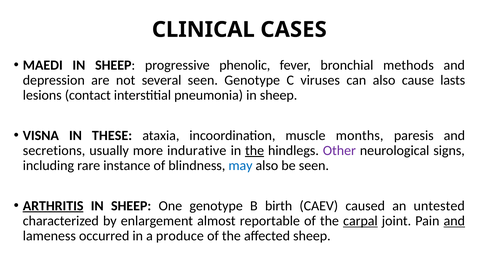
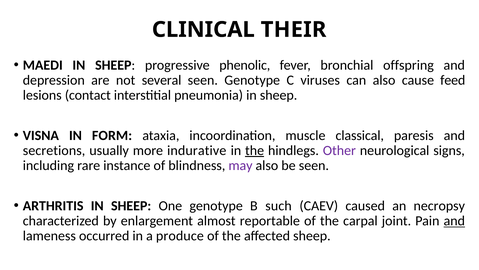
CASES: CASES -> THEIR (294, 30)
methods: methods -> offspring (409, 65)
lasts: lasts -> feed (453, 80)
THESE: THESE -> FORM (112, 135)
months: months -> classical (360, 135)
may colour: blue -> purple (240, 165)
ARTHRITIS underline: present -> none (53, 205)
birth: birth -> such (279, 205)
untested: untested -> necropsy (439, 205)
carpal underline: present -> none (360, 220)
